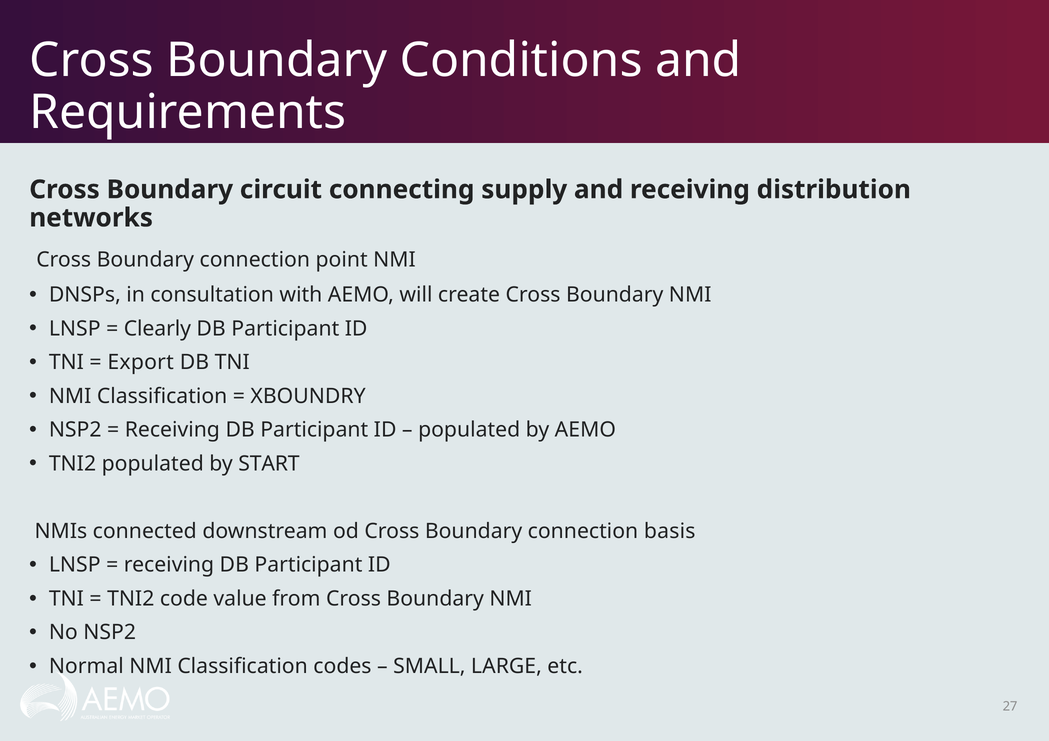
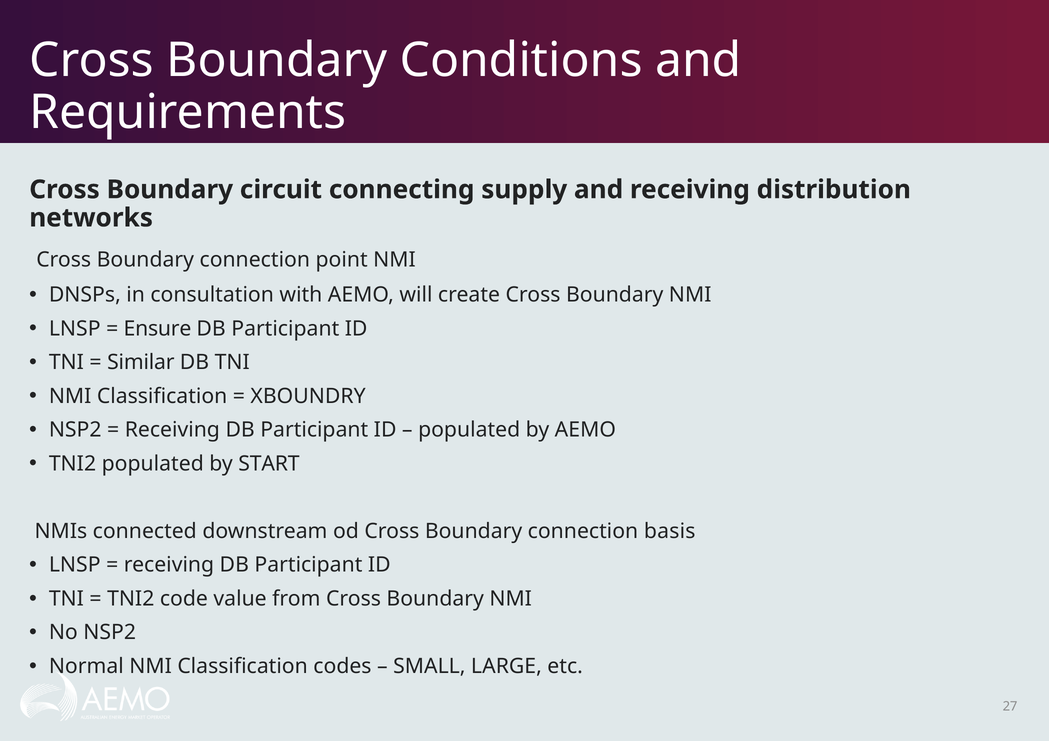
Clearly: Clearly -> Ensure (157, 329)
Export: Export -> Similar (141, 363)
